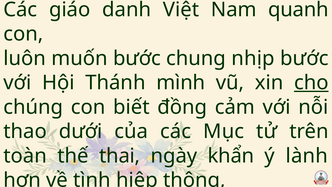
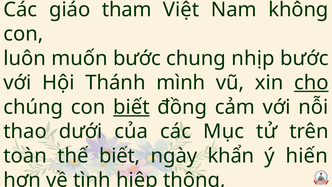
danh: danh -> tham (127, 10)
quanh: quanh -> không (298, 10)
biết underline: none -> present (131, 107)
thế thai: thai -> biết (120, 156)
lành: lành -> hiến (307, 156)
